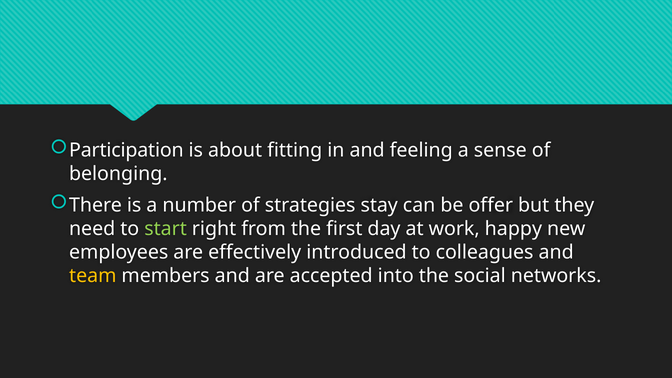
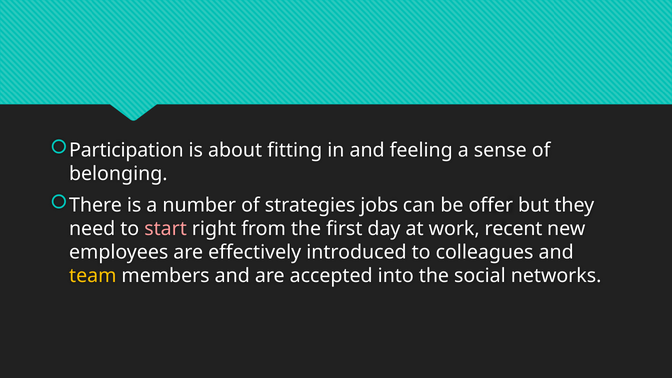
stay: stay -> jobs (379, 205)
start colour: light green -> pink (166, 229)
happy: happy -> recent (513, 229)
